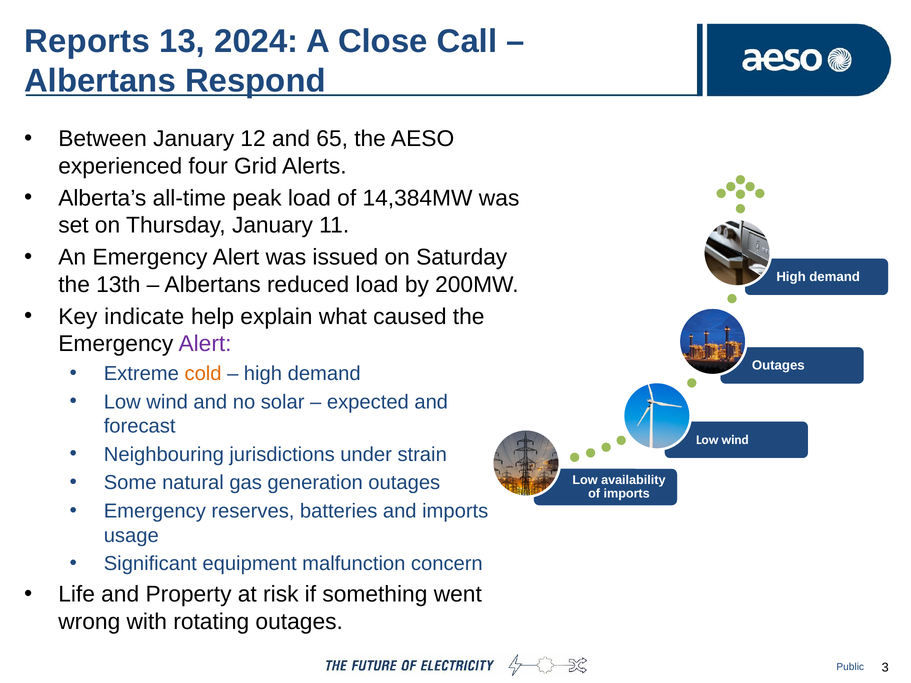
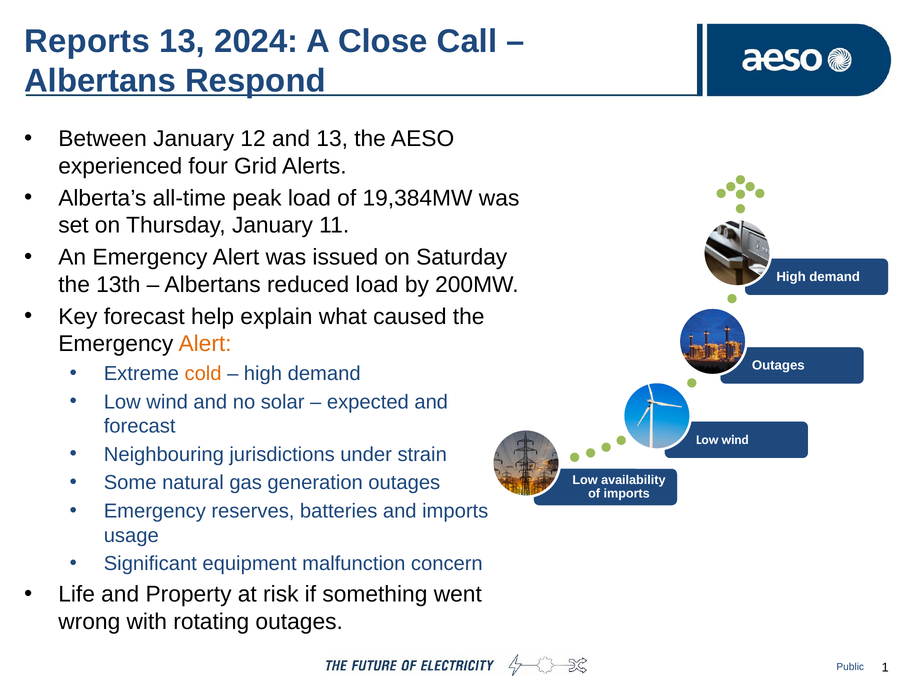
and 65: 65 -> 13 (332, 139)
14,384MW: 14,384MW -> 19,384MW (418, 198)
Key indicate: indicate -> forecast (144, 317)
Alert colour: purple -> orange (205, 344)
3: 3 -> 1 (885, 668)
